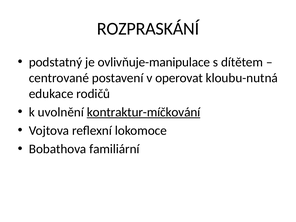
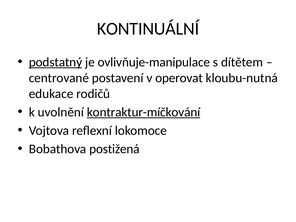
ROZPRASKÁNÍ: ROZPRASKÁNÍ -> KONTINUÁLNÍ (148, 29)
podstatný underline: none -> present (56, 62)
familiární: familiární -> postižená (114, 149)
